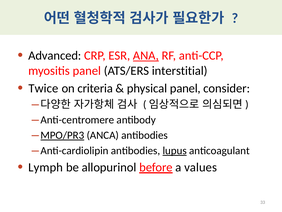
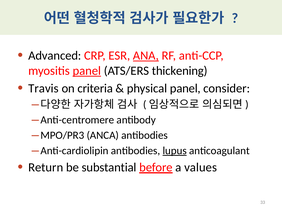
panel underline: none -> present (87, 71)
interstitial: interstitial -> thickening (180, 71)
Twice: Twice -> Travis (43, 88)
MPO/PR3 underline: present -> none (62, 135)
Lymph: Lymph -> Return (46, 167)
allopurinol: allopurinol -> substantial (109, 167)
